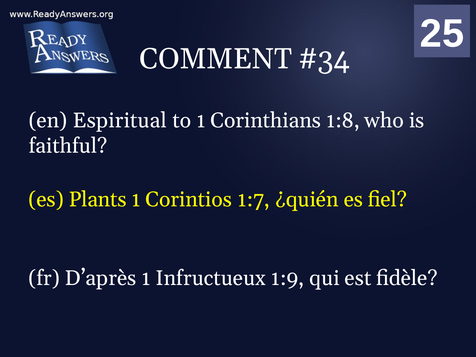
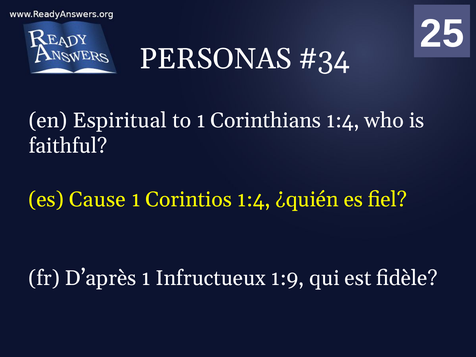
COMMENT: COMMENT -> PERSONAS (216, 59)
Corinthians 1:8: 1:8 -> 1:4 (343, 120)
Plants: Plants -> Cause (97, 199)
Corintios 1:7: 1:7 -> 1:4 (254, 199)
